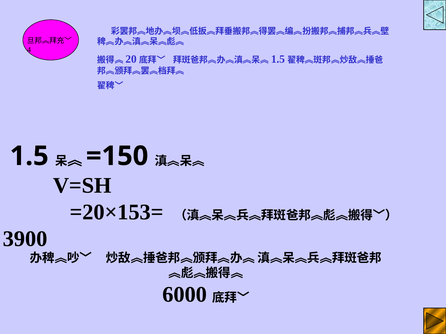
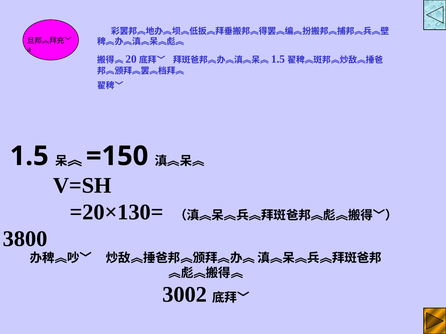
=20×153=: =20×153= -> =20×130= (117, 212)
3900: 3900 -> 3800 (25, 239)
6000: 6000 -> 3002 (185, 295)
